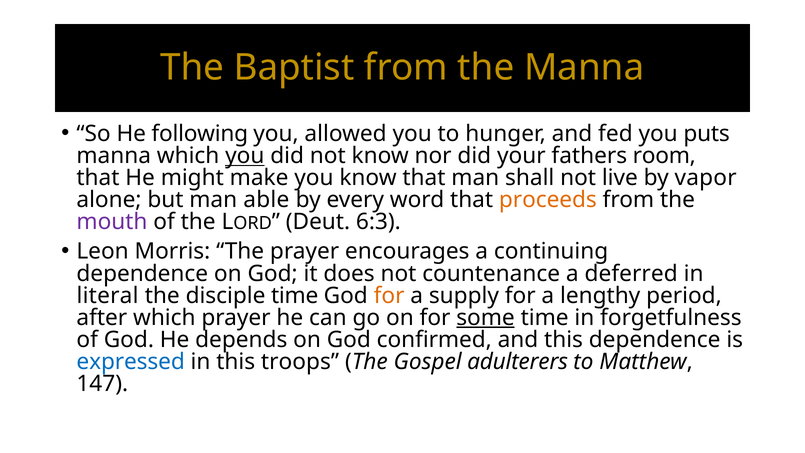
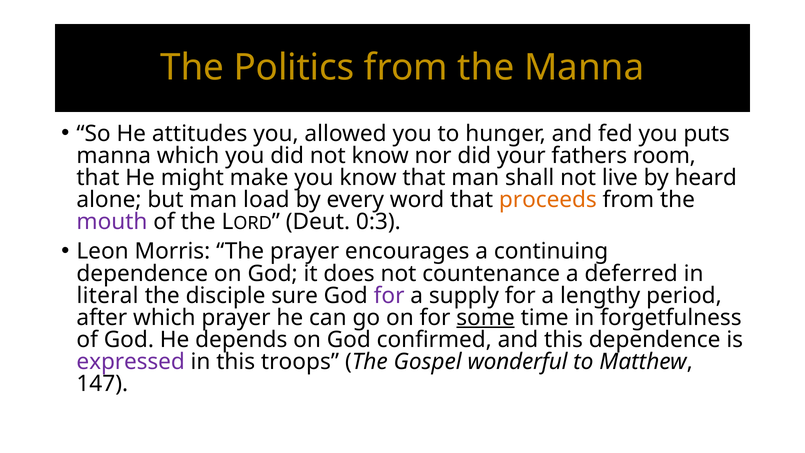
Baptist: Baptist -> Politics (294, 68)
following: following -> attitudes (200, 134)
you underline: present -> none (245, 156)
vapor: vapor -> heard (706, 178)
able: able -> load (266, 200)
6:3: 6:3 -> 0:3 (378, 222)
disciple time: time -> sure (295, 295)
for colour: orange -> purple (389, 295)
expressed colour: blue -> purple (131, 362)
adulterers: adulterers -> wonderful (518, 362)
